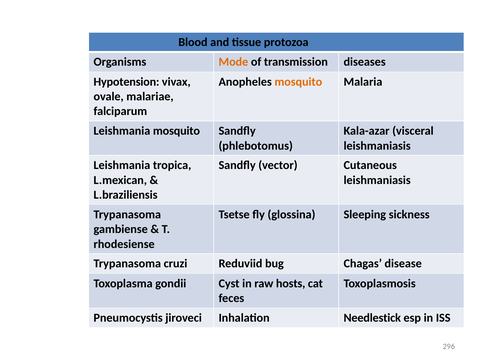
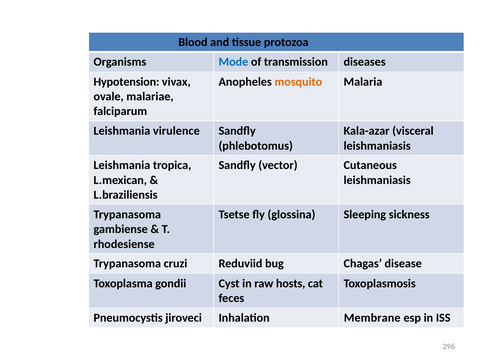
Mode colour: orange -> blue (233, 62)
Leishmania mosquito: mosquito -> virulence (176, 131)
Needlestick: Needlestick -> Membrane (372, 318)
